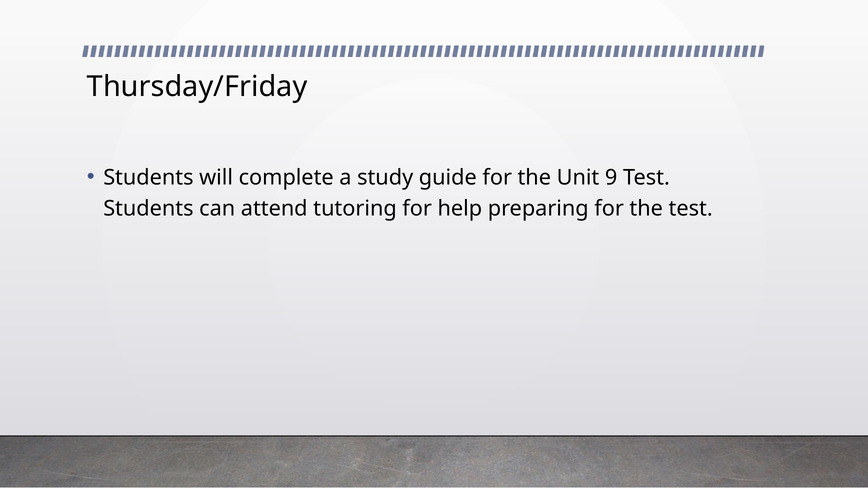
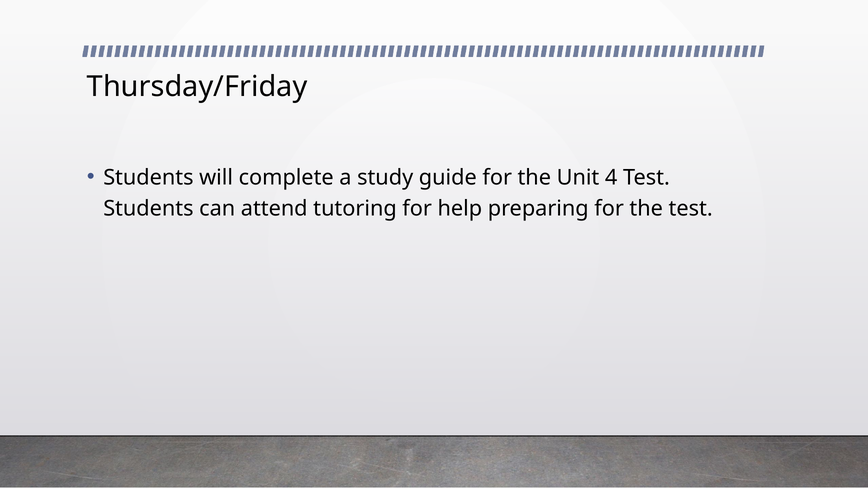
9: 9 -> 4 (611, 178)
